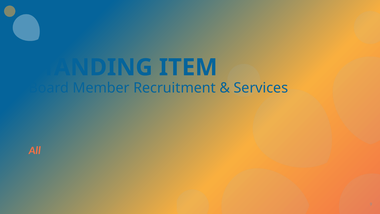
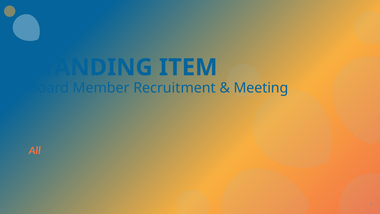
Services: Services -> Meeting (261, 88)
